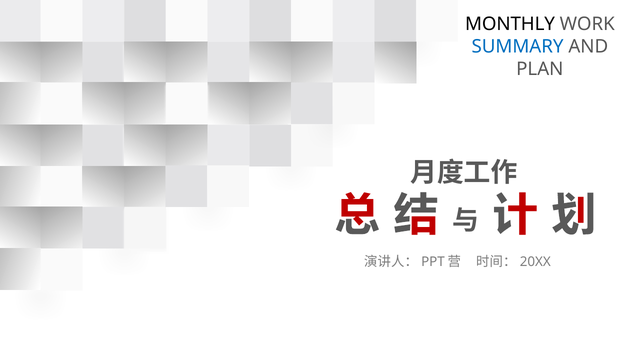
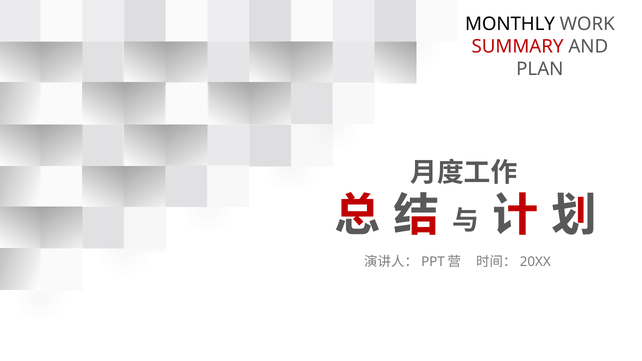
SUMMARY colour: blue -> red (518, 47)
